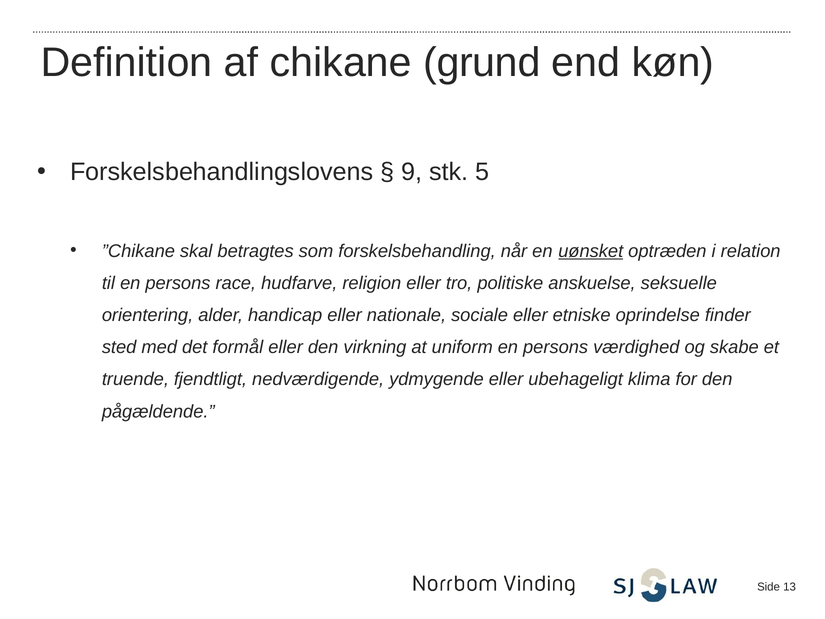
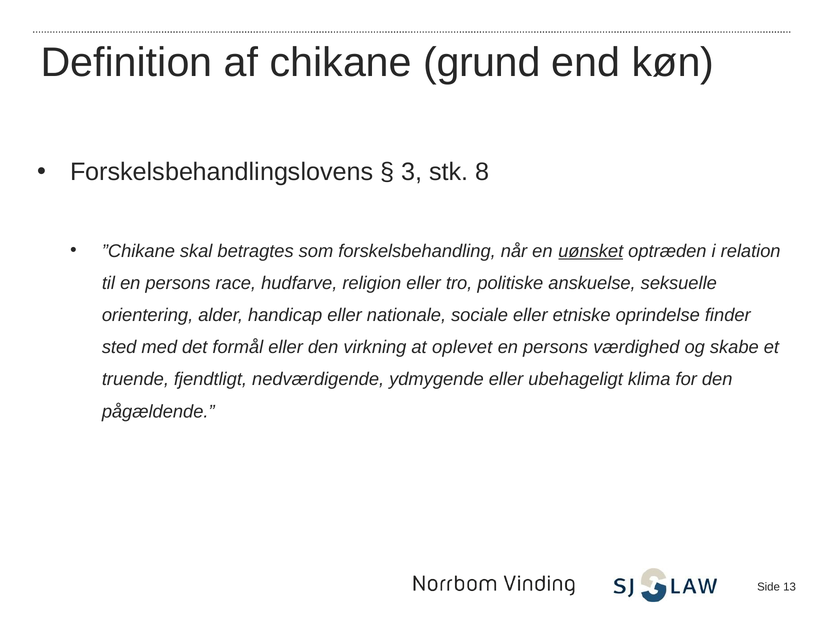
9: 9 -> 3 (412, 172)
5: 5 -> 8 (482, 172)
uniform: uniform -> oplevet (462, 347)
